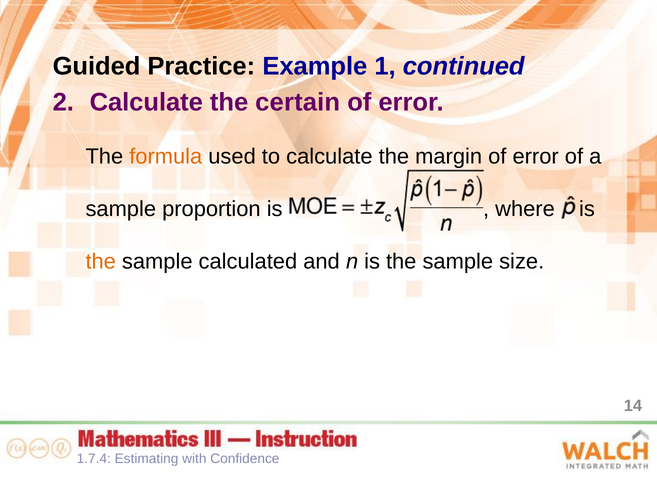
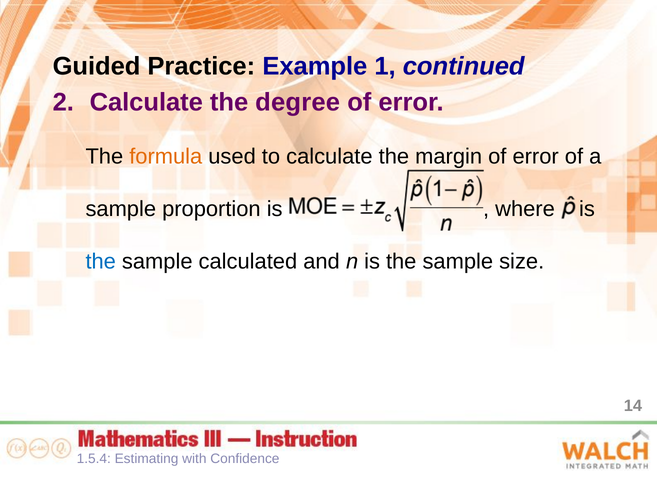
certain: certain -> degree (298, 102)
the colour: orange -> blue (101, 262)
1.7.4: 1.7.4 -> 1.5.4 (94, 459)
